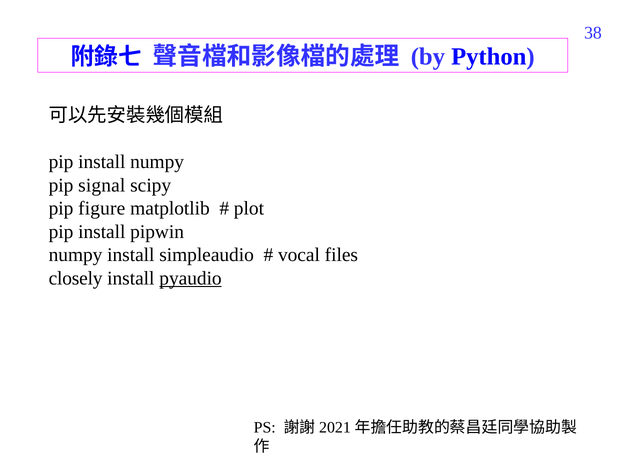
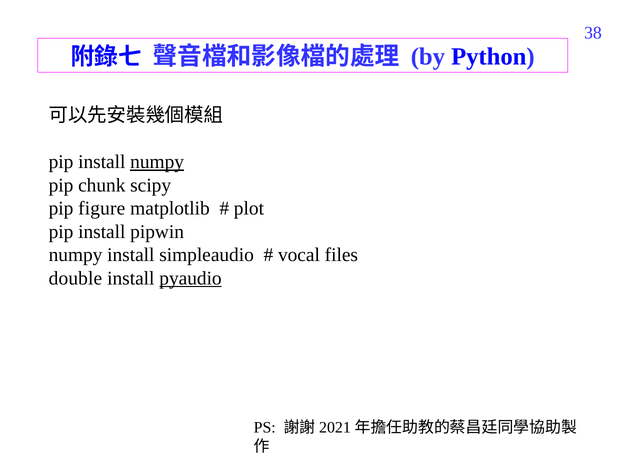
numpy underline: none -> present (157, 162)
signal: signal -> chunk (102, 185)
closely: closely -> double (75, 278)
